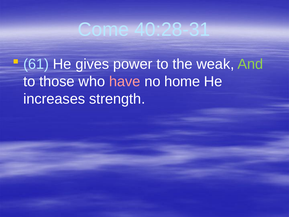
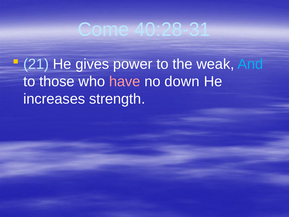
61: 61 -> 21 (36, 64)
And colour: light green -> light blue (250, 64)
home: home -> down (182, 81)
